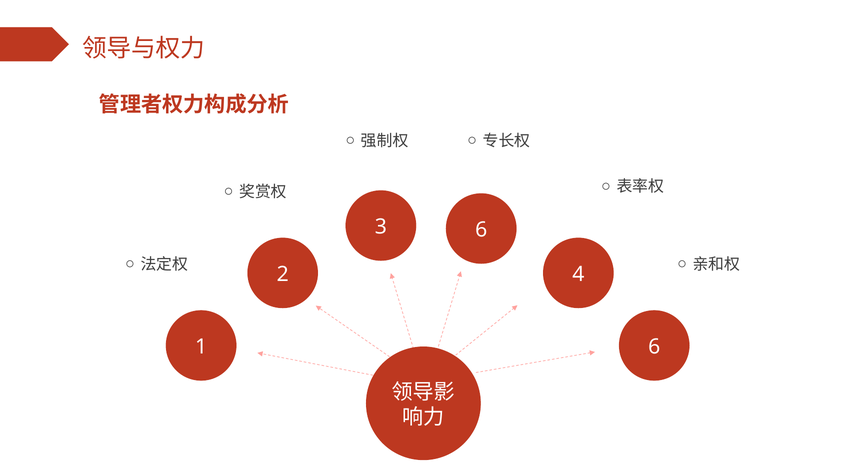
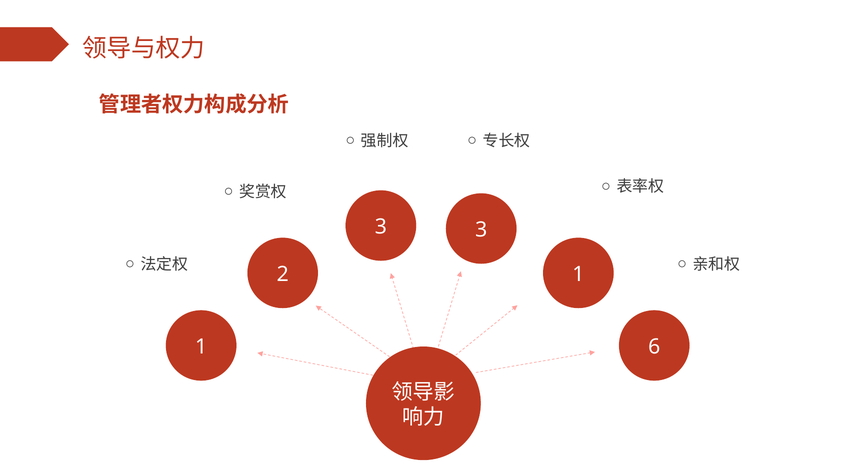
3 6: 6 -> 3 (481, 230)
2 4: 4 -> 1 (578, 274)
